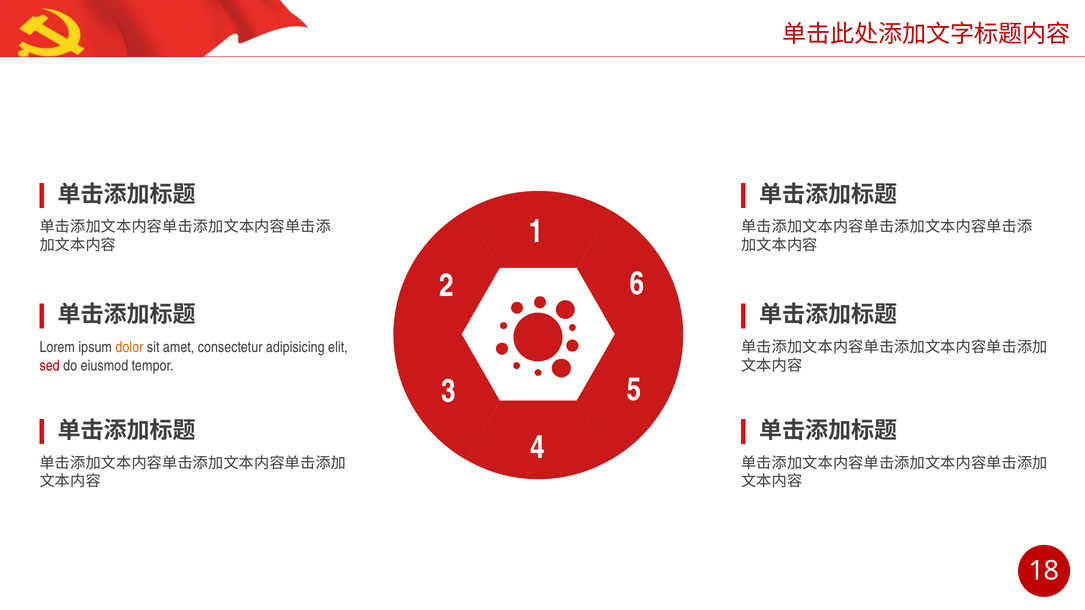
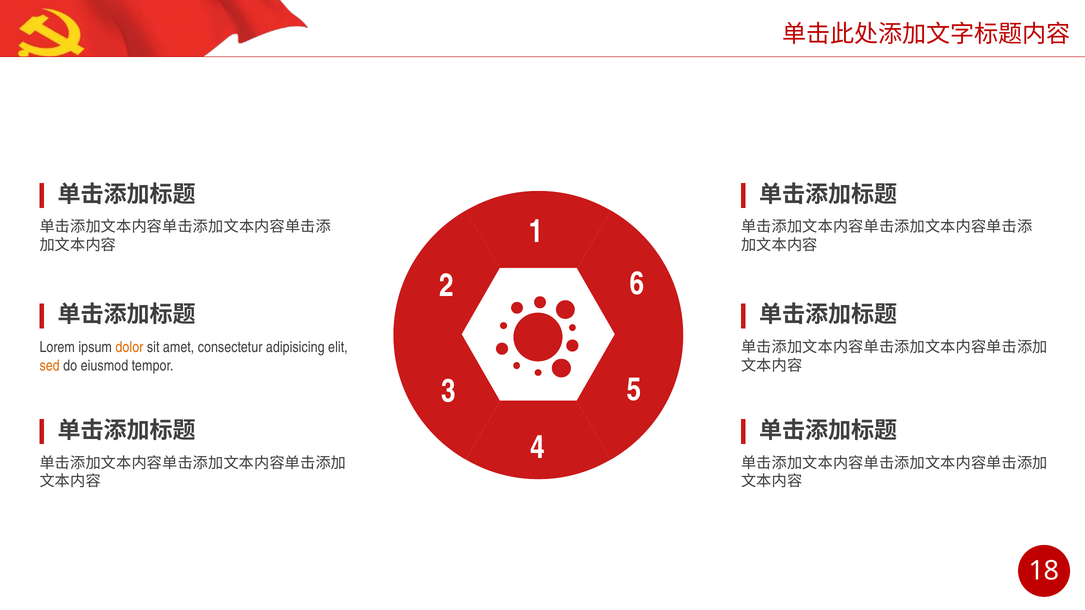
sed colour: red -> orange (50, 366)
